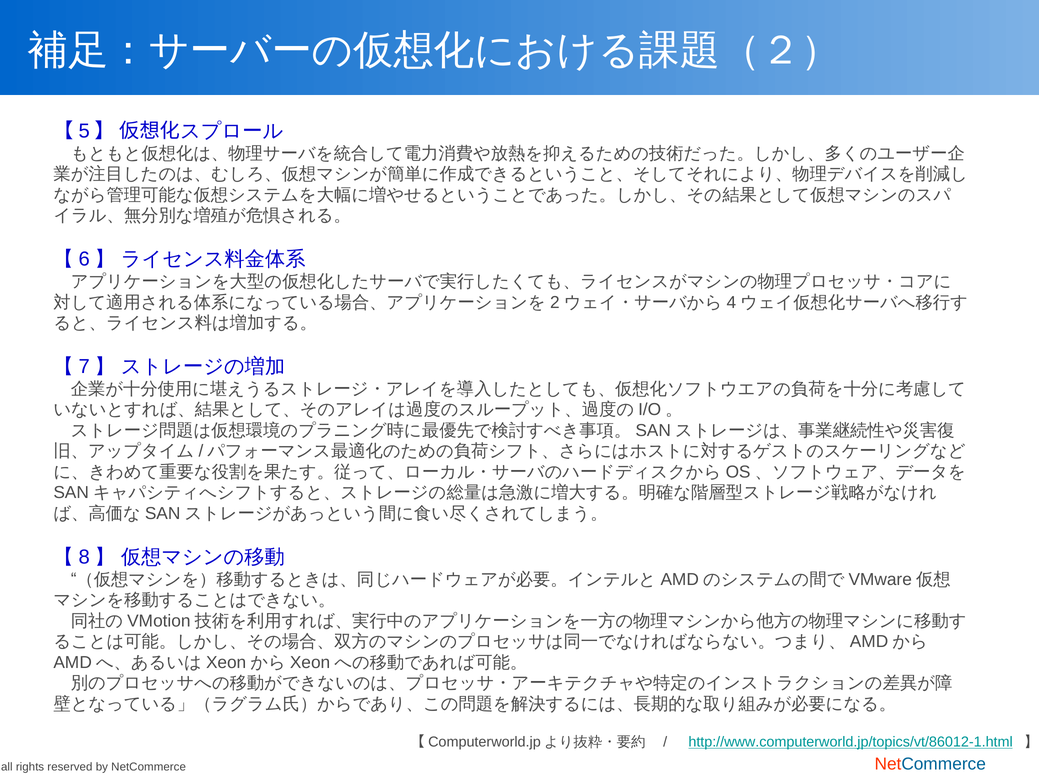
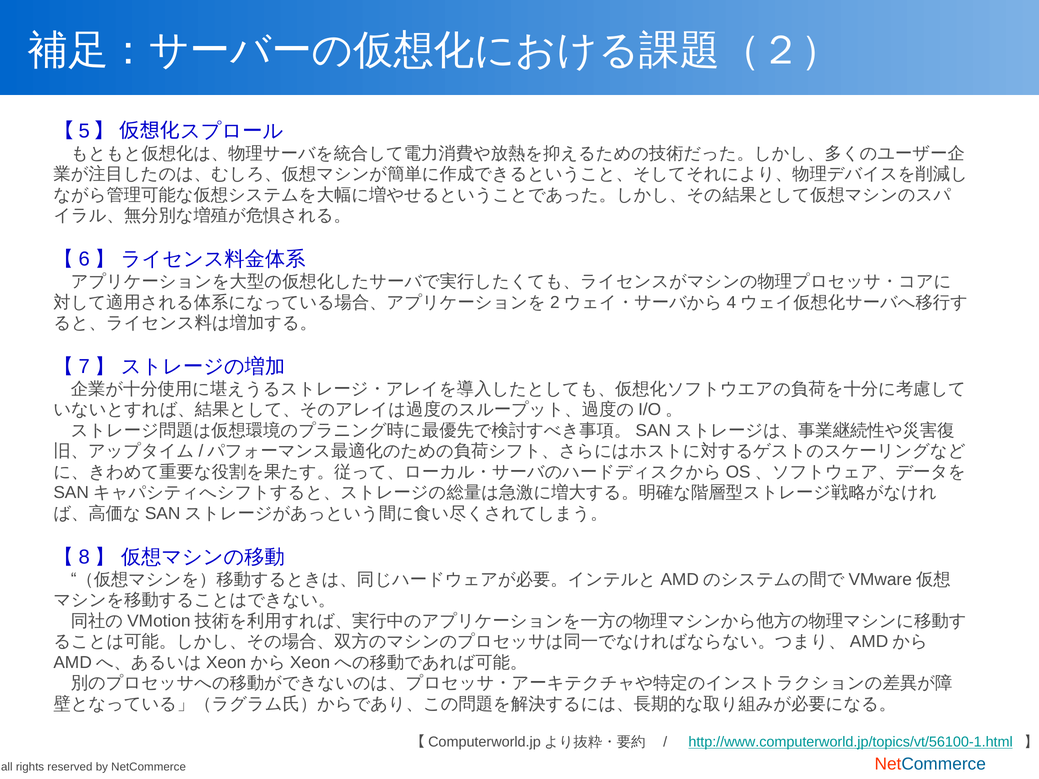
http://www.computerworld.jp/topics/vt/86012-1.html: http://www.computerworld.jp/topics/vt/86012-1.html -> http://www.computerworld.jp/topics/vt/56100-1.html (851, 742)
